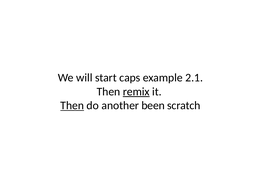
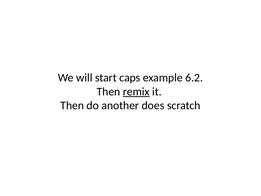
2.1: 2.1 -> 6.2 (194, 78)
Then underline: present -> none (72, 105)
been: been -> does (153, 105)
